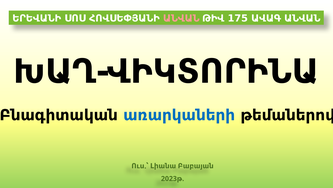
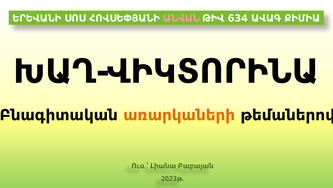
175: 175 -> 634 (238, 18)
ԱՎԱԳ ԱՆՎԱՆ: ԱՆՎԱՆ -> ՔԻՄԻԱ (302, 18)
առարկաների colour: blue -> orange (179, 115)
